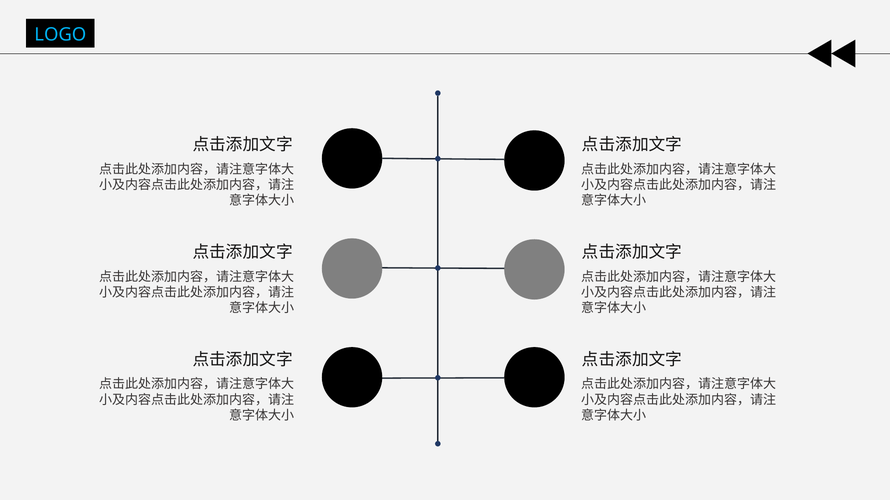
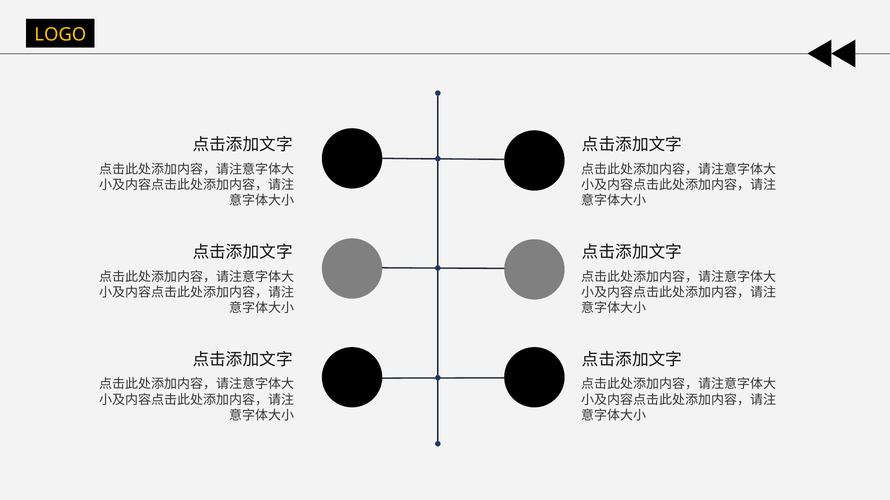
LOGO colour: light blue -> yellow (60, 35)
